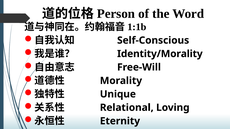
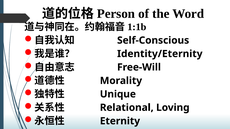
Identity/Morality: Identity/Morality -> Identity/Eternity (160, 54)
